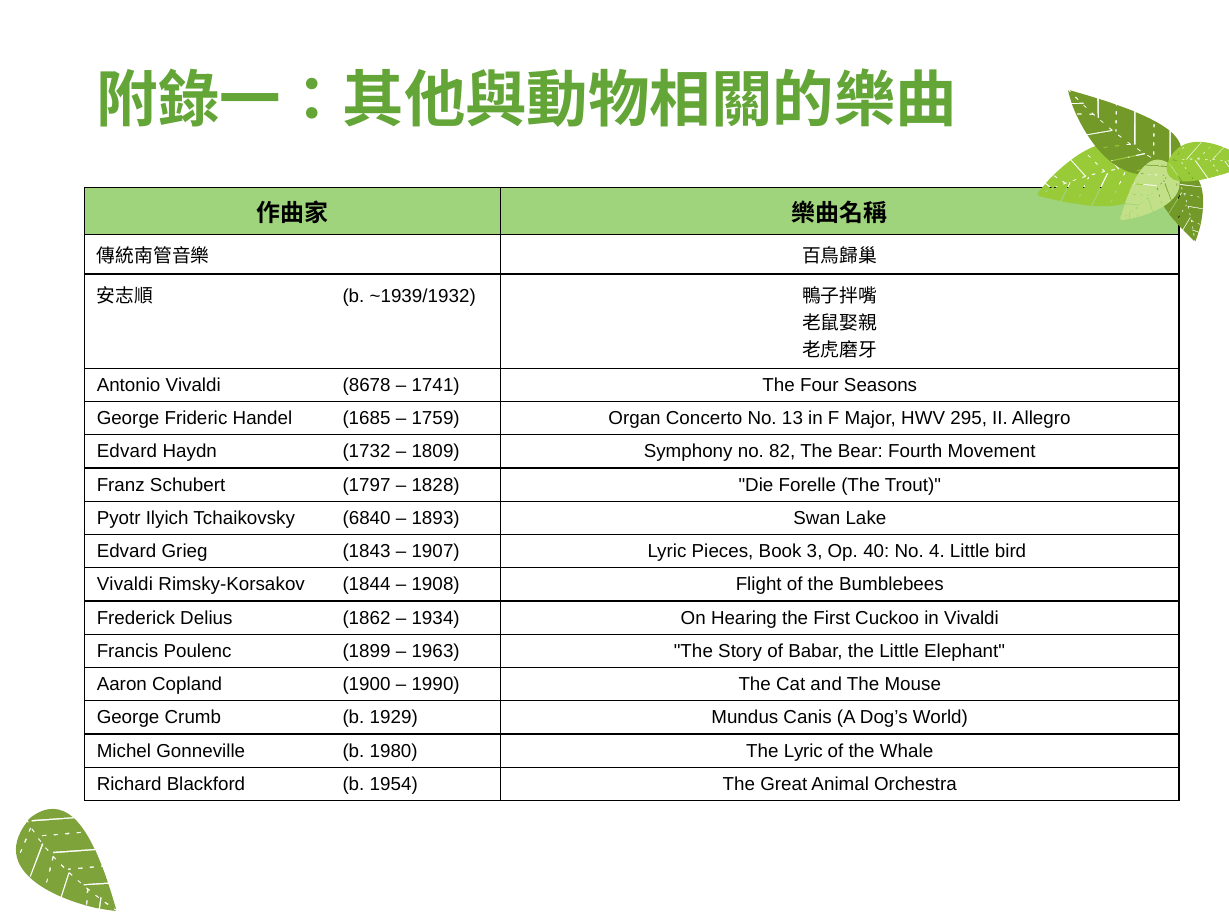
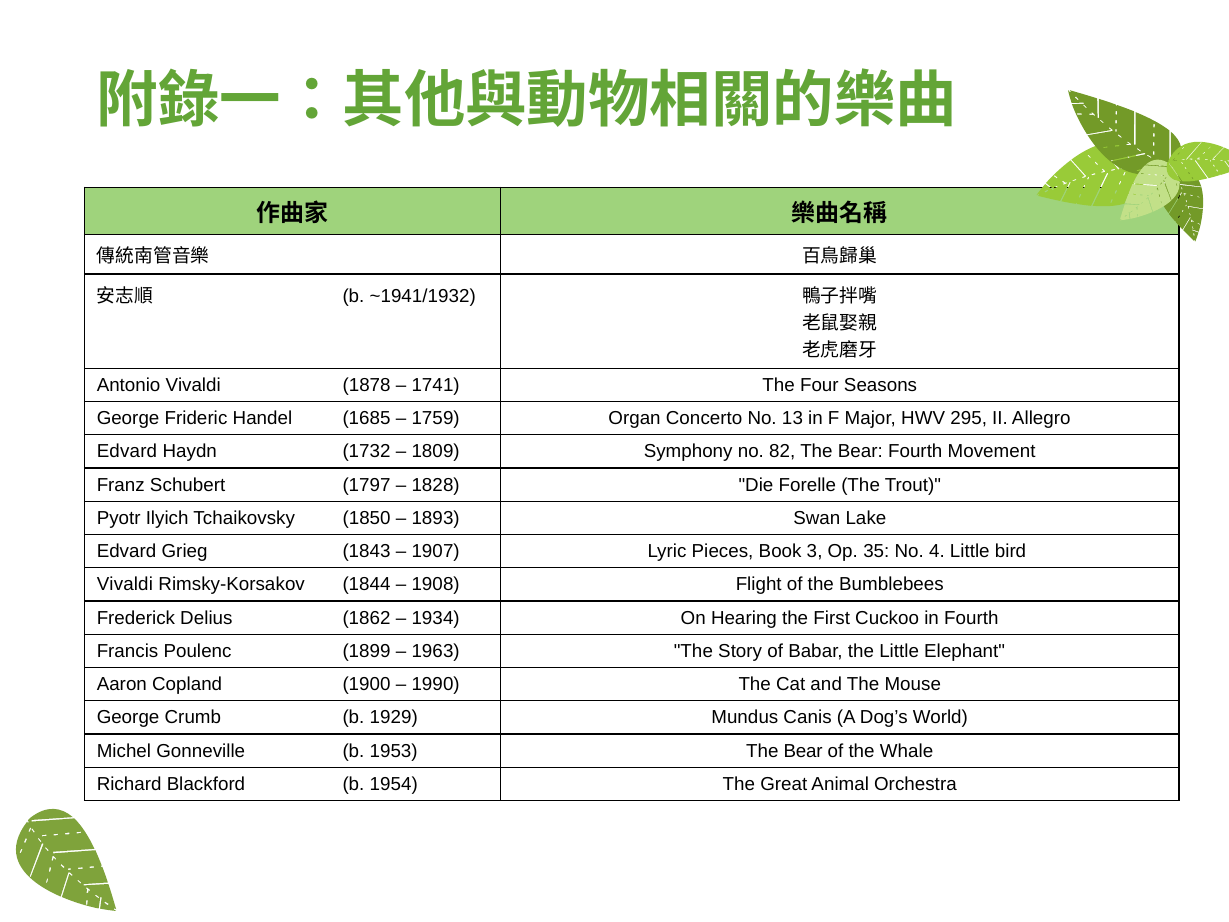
~1939/1932: ~1939/1932 -> ~1941/1932 (423, 296)
8678: 8678 -> 1878 (367, 385)
6840: 6840 -> 1850 (367, 518)
40: 40 -> 35 (876, 551)
in Vivaldi: Vivaldi -> Fourth (971, 618)
1980: 1980 -> 1953 (394, 751)
Lyric: Lyric -> Bear (803, 751)
